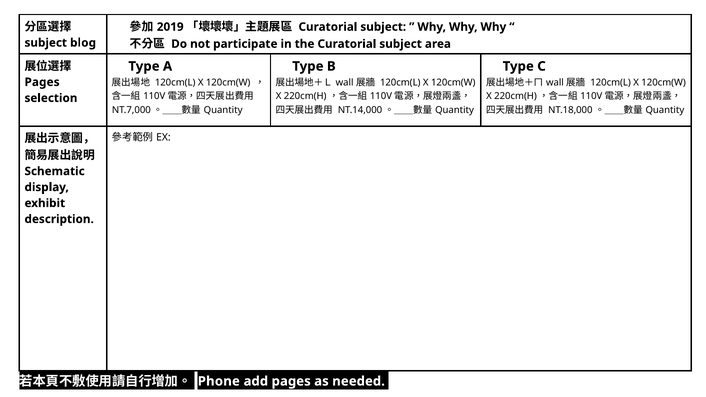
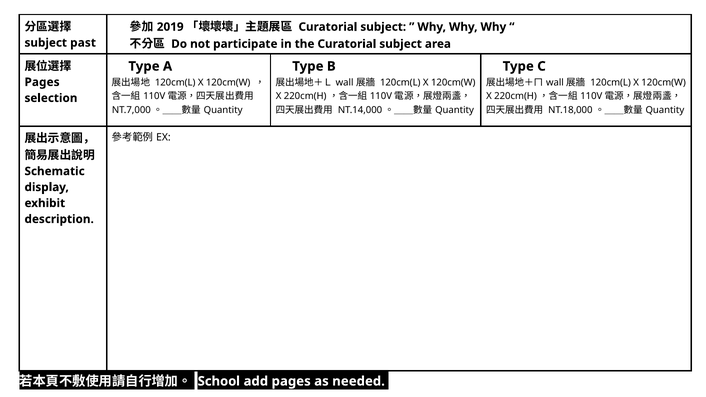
blog: blog -> past (83, 43)
Phone: Phone -> School (219, 381)
